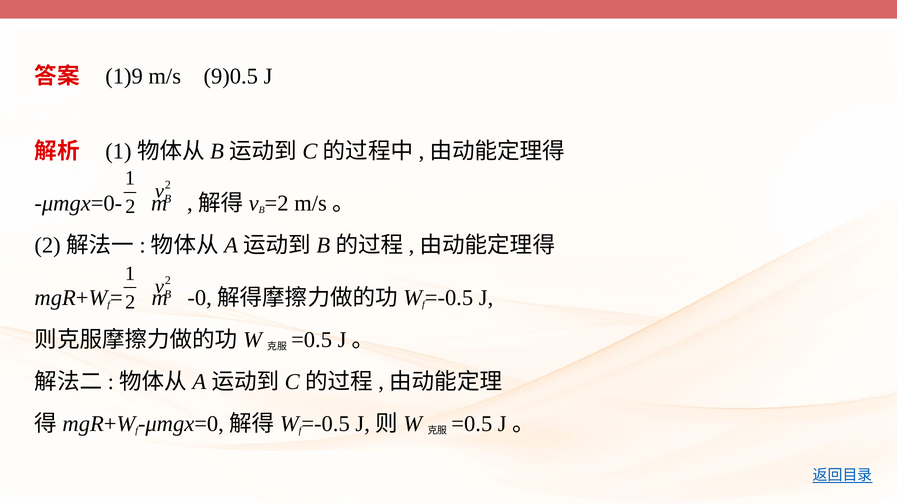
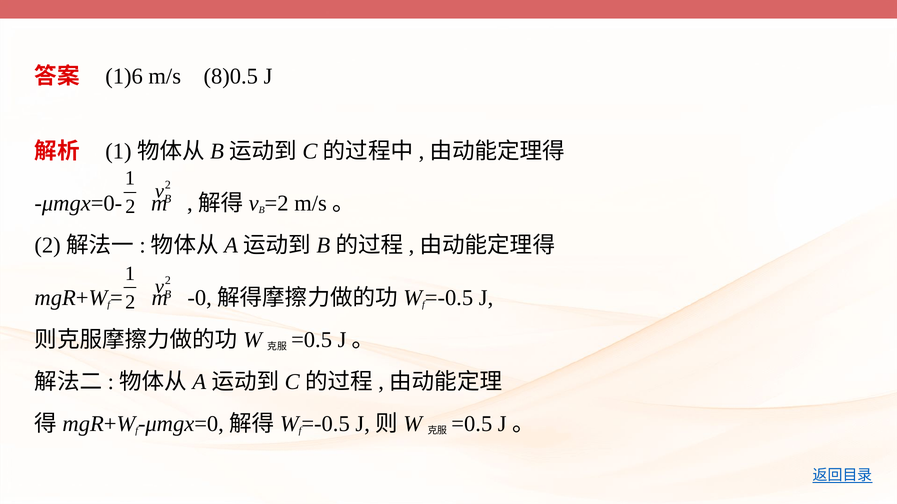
1)9: 1)9 -> 1)6 (124, 76)
9)0.5: 9)0.5 -> 8)0.5 (231, 76)
